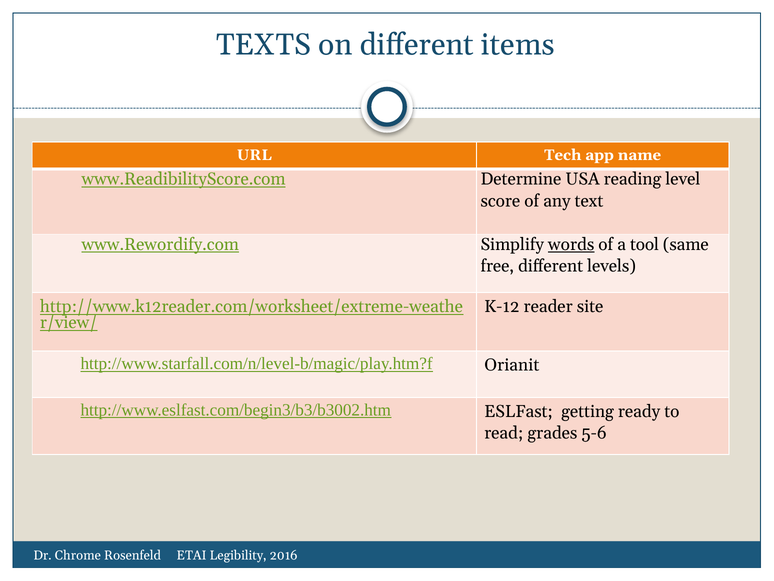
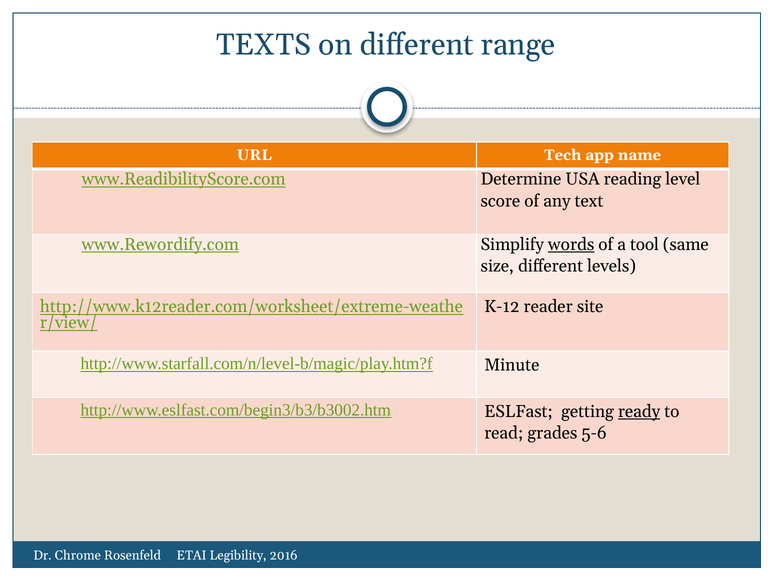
items: items -> range (518, 45)
free: free -> size (497, 266)
Orianit: Orianit -> Minute (512, 365)
ready underline: none -> present (639, 411)
